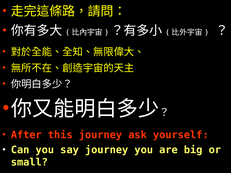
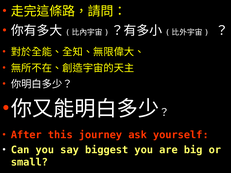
say journey: journey -> biggest (107, 150)
